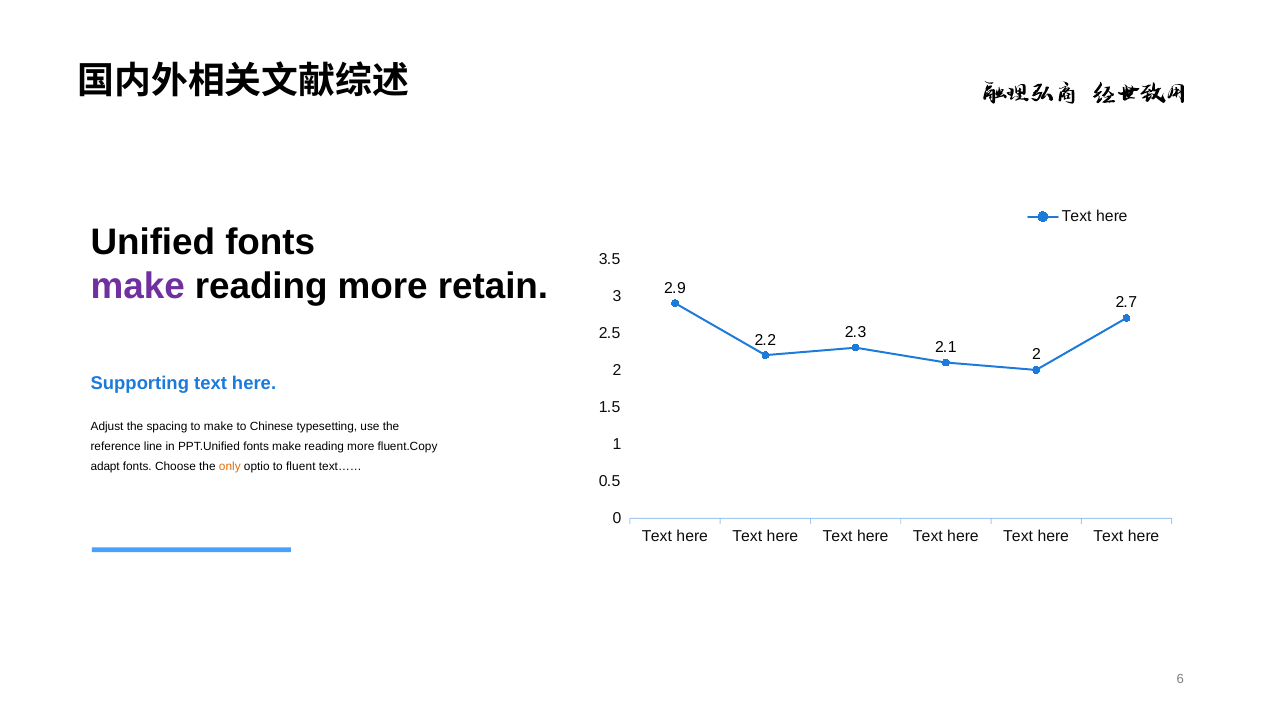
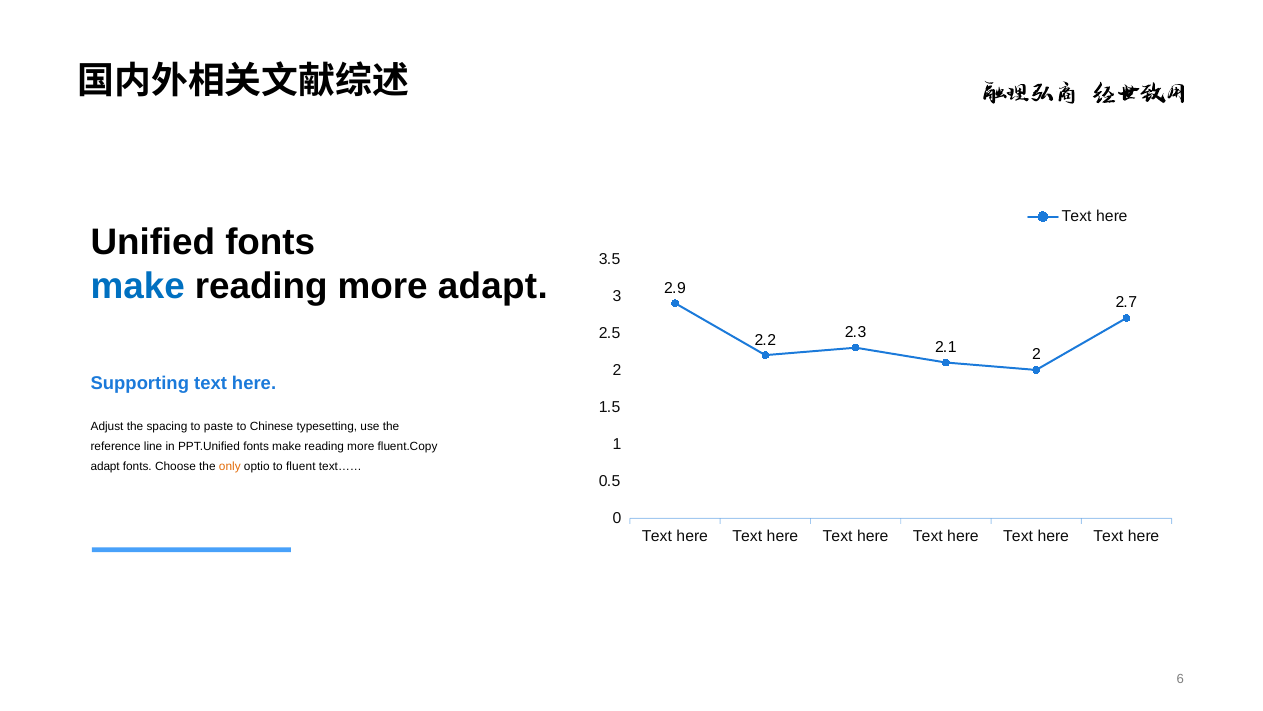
make colour: purple -> blue (138, 287)
more retain: retain -> adapt (493, 287)
to make: make -> paste (219, 427)
